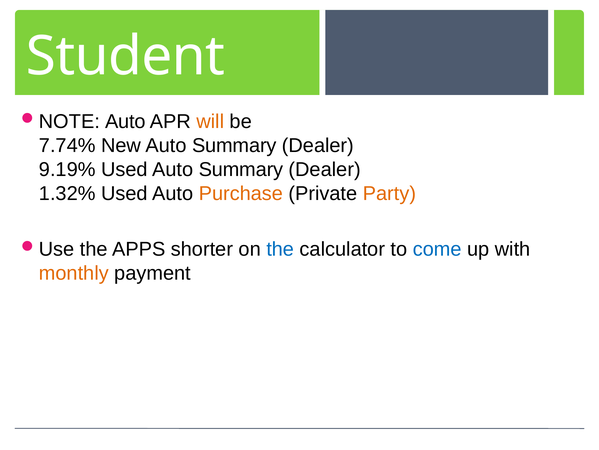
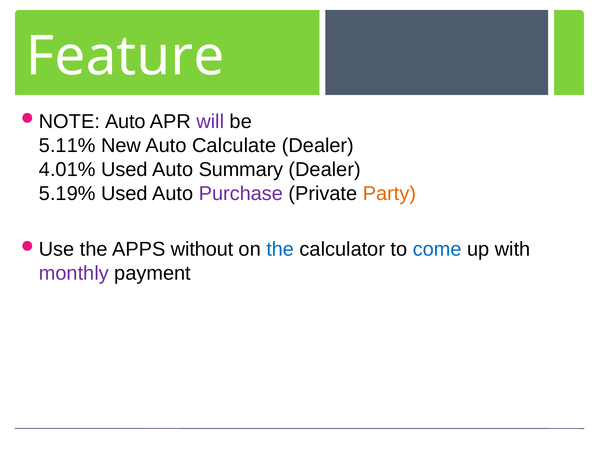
Student: Student -> Feature (125, 56)
will colour: orange -> purple (210, 121)
7.74%: 7.74% -> 5.11% (67, 145)
New Auto Summary: Summary -> Calculate (234, 145)
9.19%: 9.19% -> 4.01% (67, 169)
1.32%: 1.32% -> 5.19% (67, 193)
Purchase colour: orange -> purple (241, 193)
shorter: shorter -> without (202, 249)
monthly colour: orange -> purple (74, 273)
